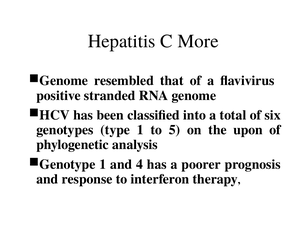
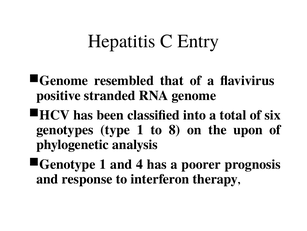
More: More -> Entry (198, 41)
5: 5 -> 8 (175, 129)
